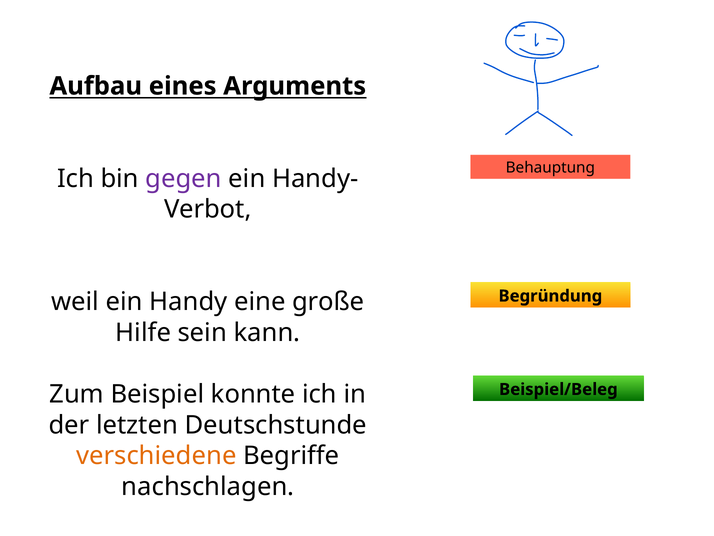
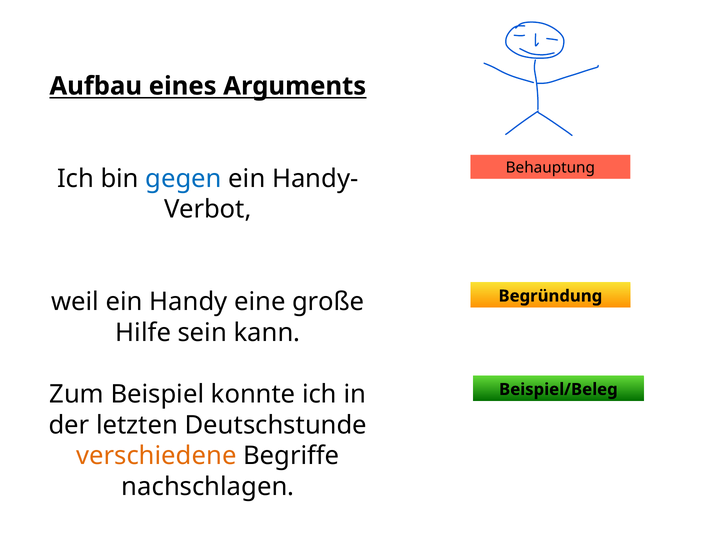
gegen colour: purple -> blue (184, 178)
